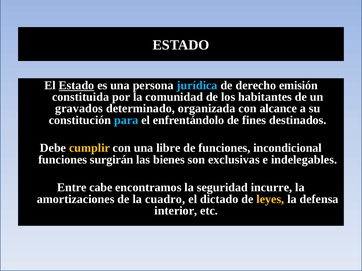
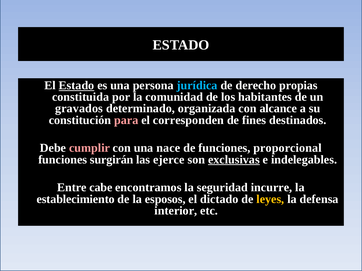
emisión: emisión -> propias (298, 86)
para colour: light blue -> pink (126, 120)
enfrentándolo: enfrentándolo -> corresponden (188, 120)
cumplir colour: yellow -> pink (90, 148)
libre: libre -> nace (168, 148)
incondicional: incondicional -> proporcional (287, 148)
bienes: bienes -> ejerce (169, 160)
exclusivas underline: none -> present (234, 160)
amortizaciones: amortizaciones -> establecimiento (76, 199)
cuadro: cuadro -> esposos (165, 199)
